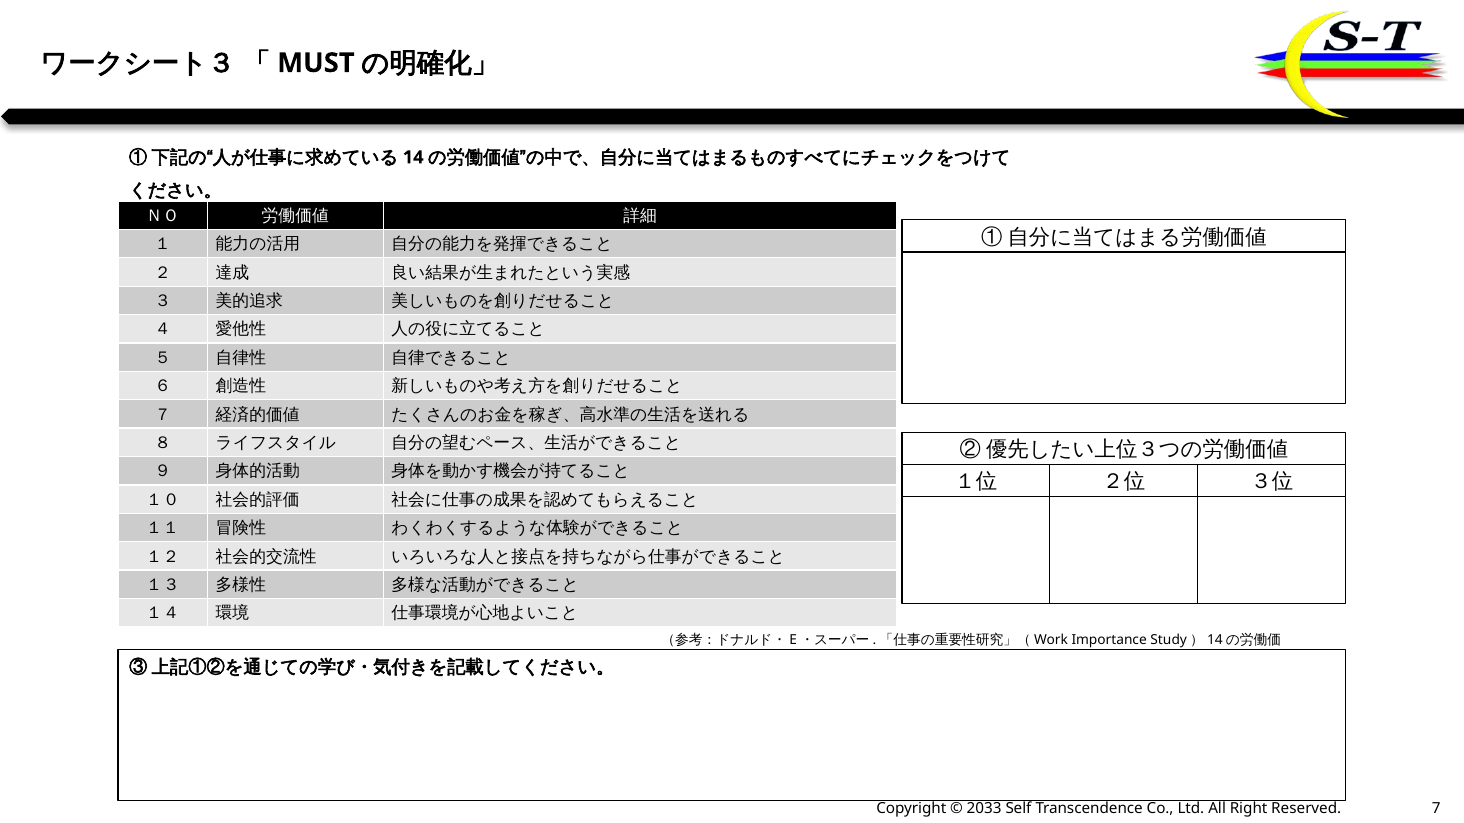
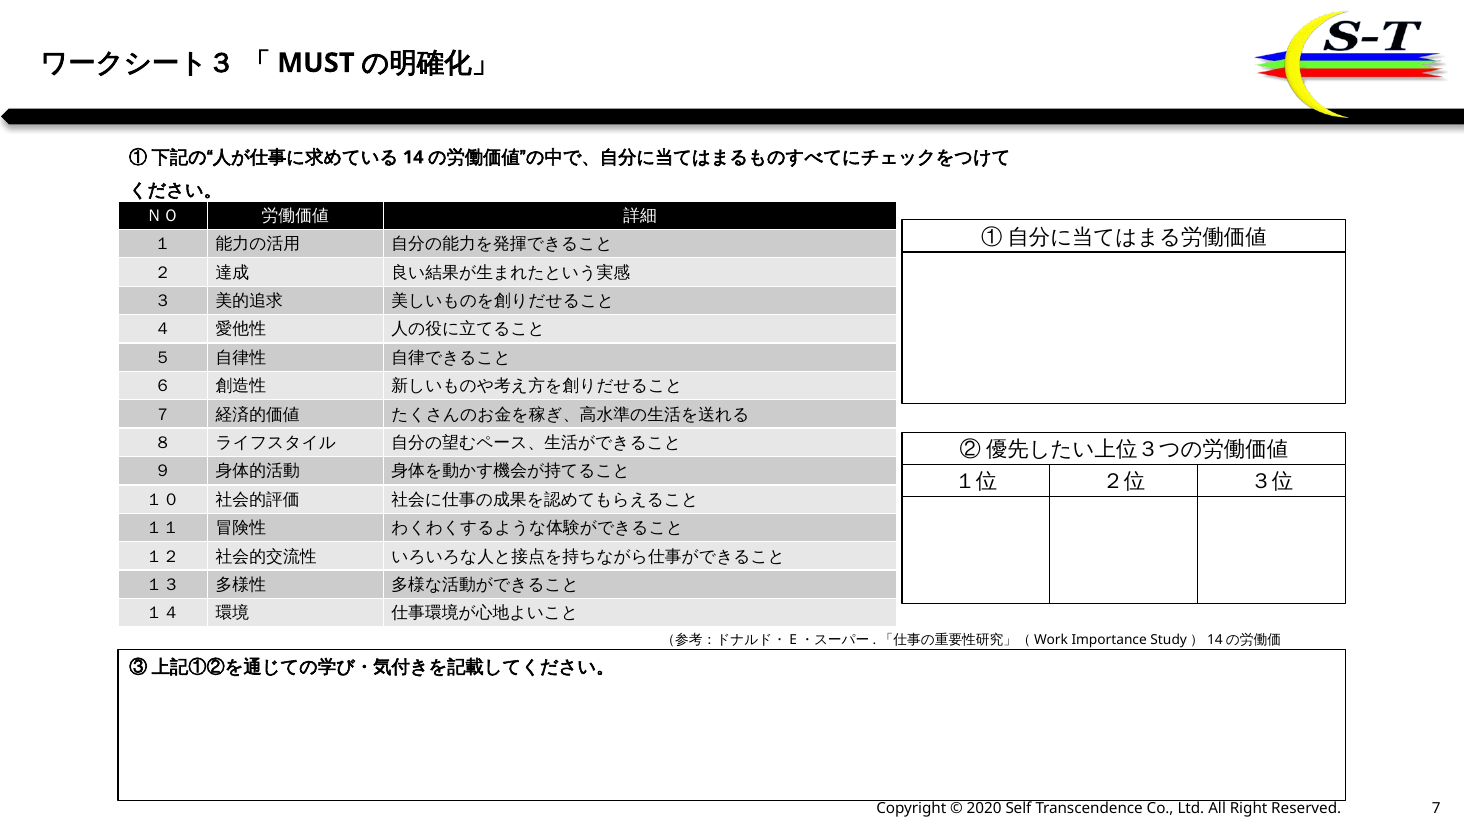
2033: 2033 -> 2020 (984, 809)
